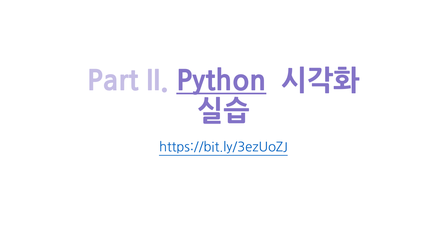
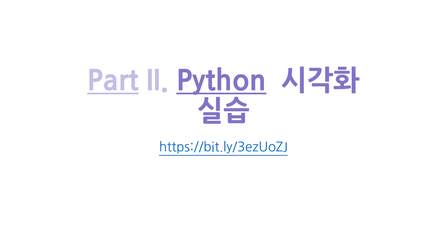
Part underline: none -> present (113, 82)
